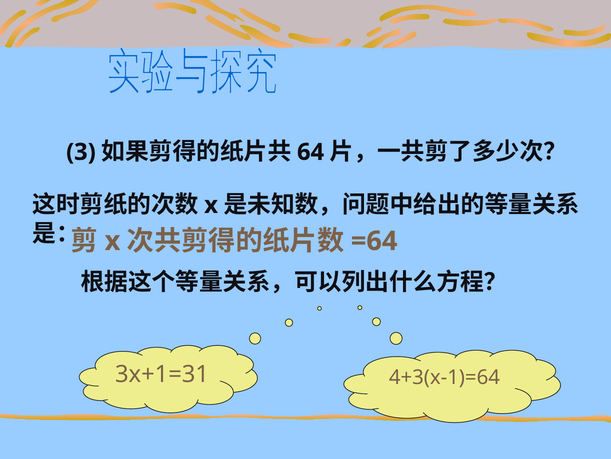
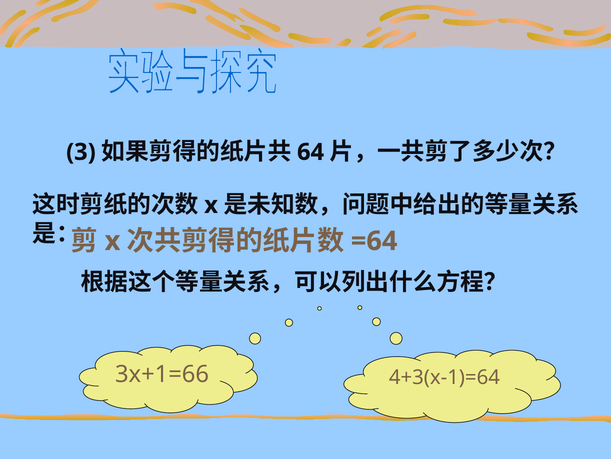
3x+1=31: 3x+1=31 -> 3x+1=66 (162, 374)
